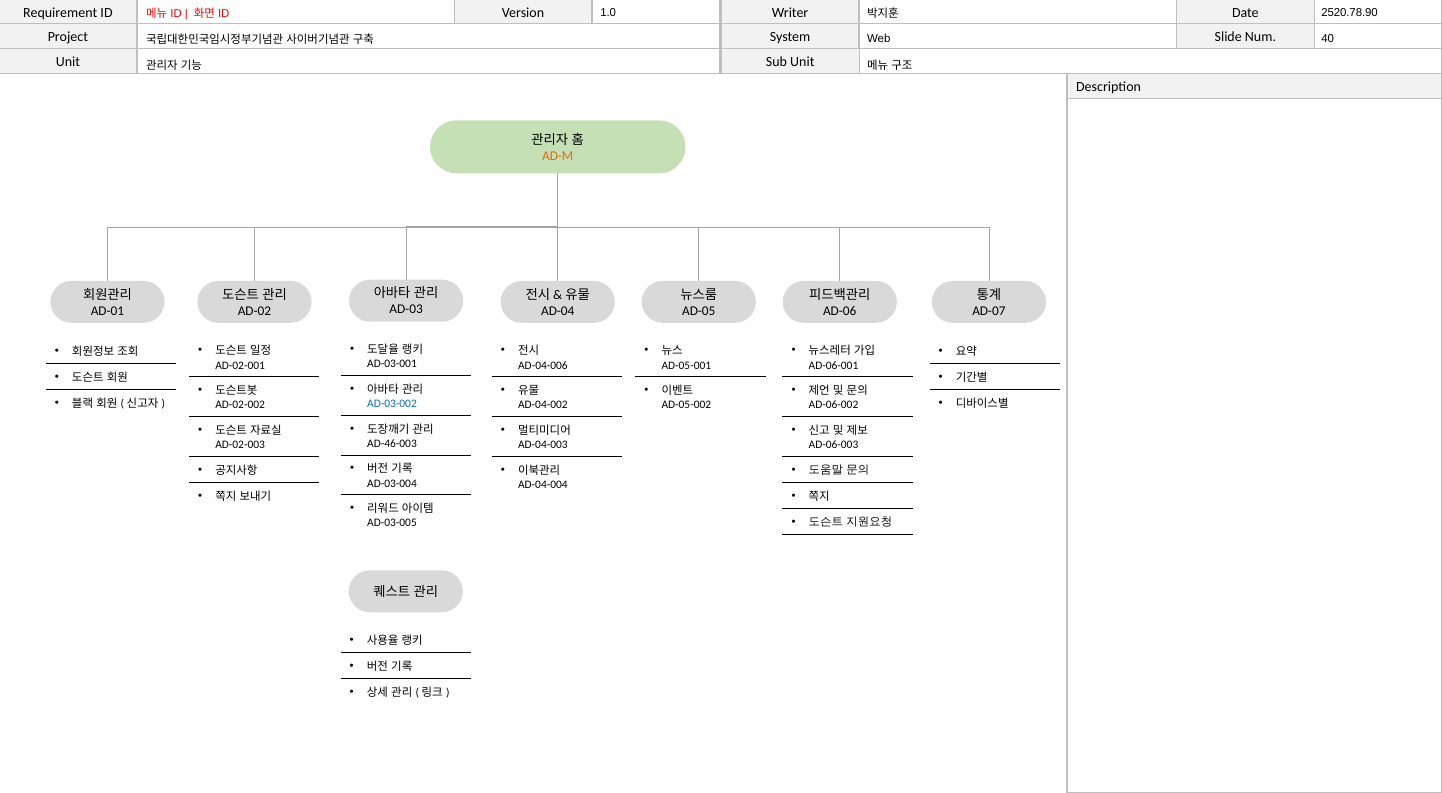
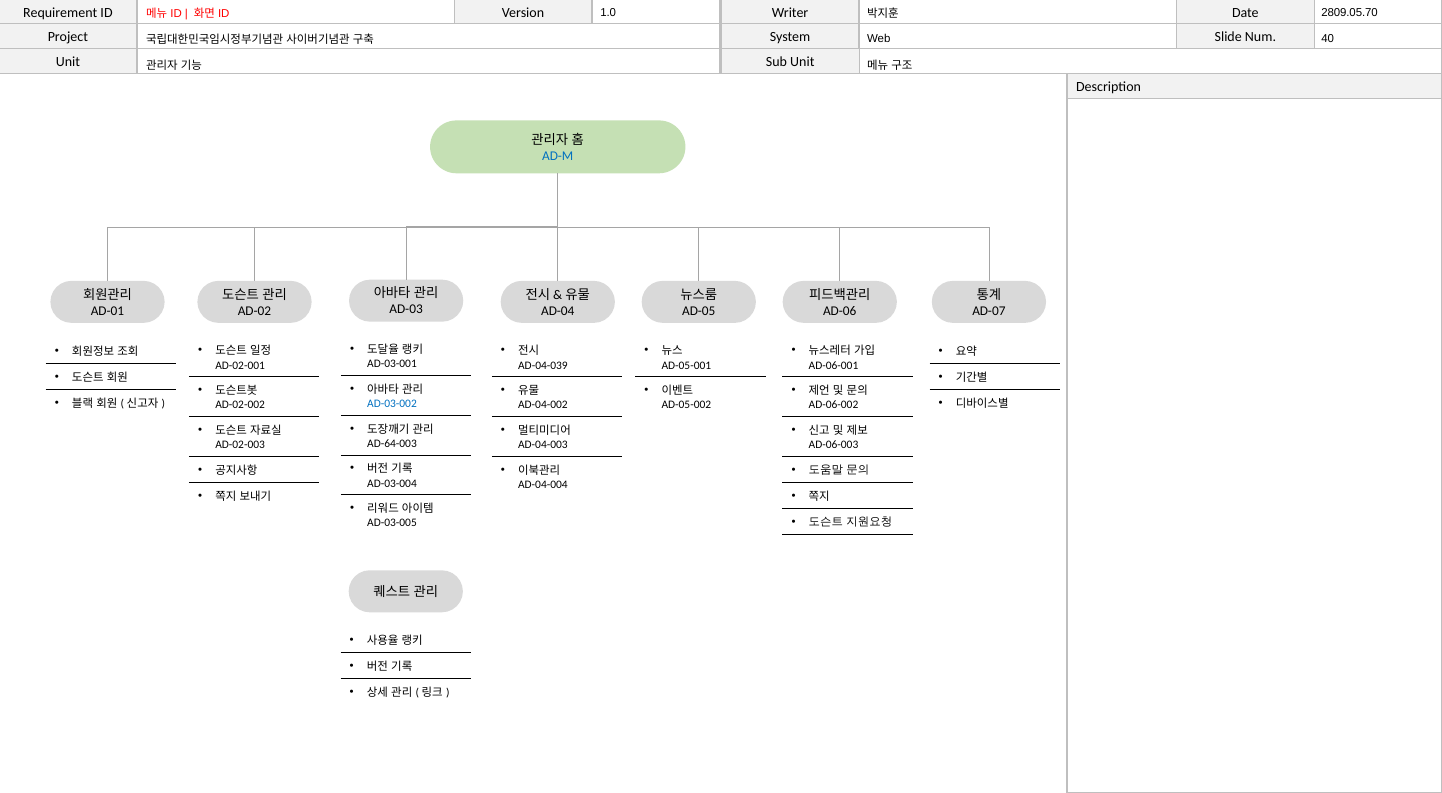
2520.78.90: 2520.78.90 -> 2809.05.70 (1350, 13)
AD-M colour: orange -> blue (558, 156)
AD-04-006: AD-04-006 -> AD-04-039 (543, 365)
AD-46-003: AD-46-003 -> AD-64-003 (392, 444)
